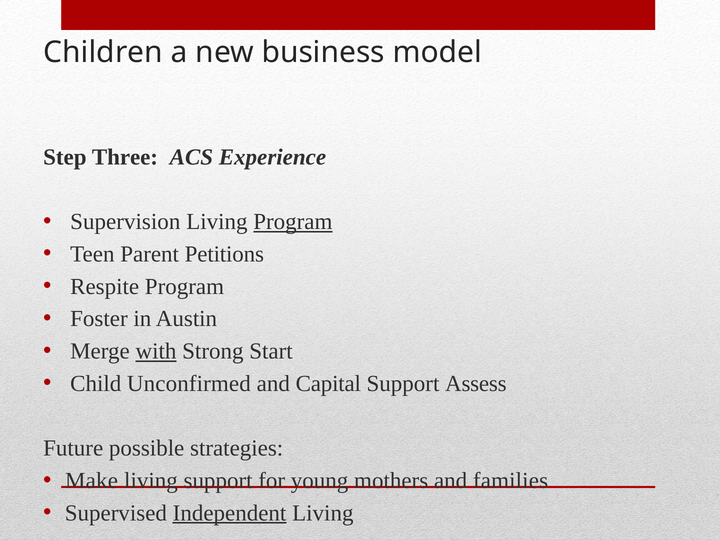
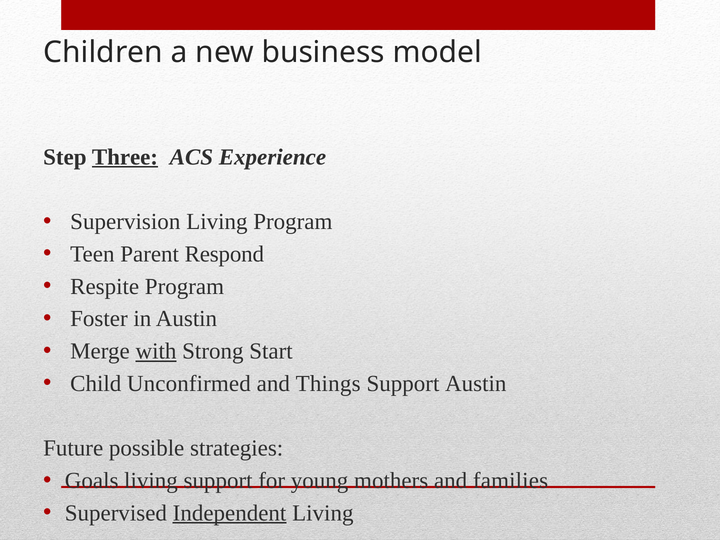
Three underline: none -> present (125, 157)
Program underline: present -> none (293, 222)
Petitions: Petitions -> Respond (224, 254)
Capital: Capital -> Things (328, 384)
Support Assess: Assess -> Austin (476, 384)
Make: Make -> Goals (92, 481)
